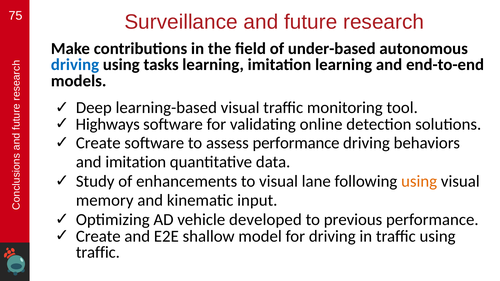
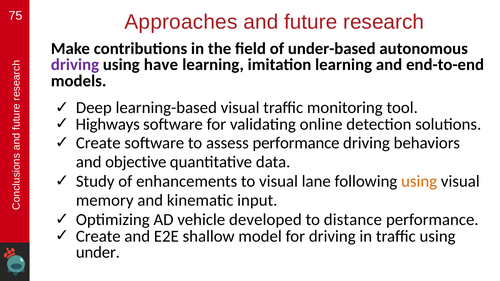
Surveillance: Surveillance -> Approaches (181, 22)
driving colour: blue -> purple (75, 65)
tasks: tasks -> have (161, 65)
and imitation: imitation -> objective (136, 162)
previous: previous -> distance (353, 220)
traffic: traffic -> under (98, 253)
